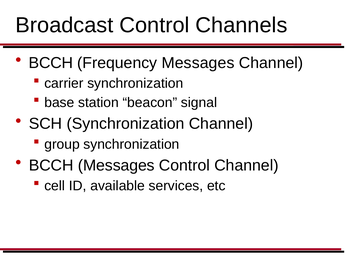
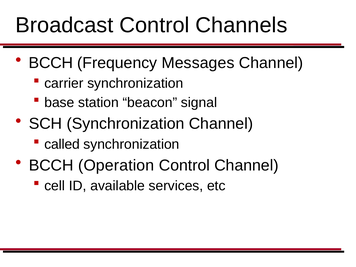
group: group -> called (62, 144)
BCCH Messages: Messages -> Operation (116, 165)
